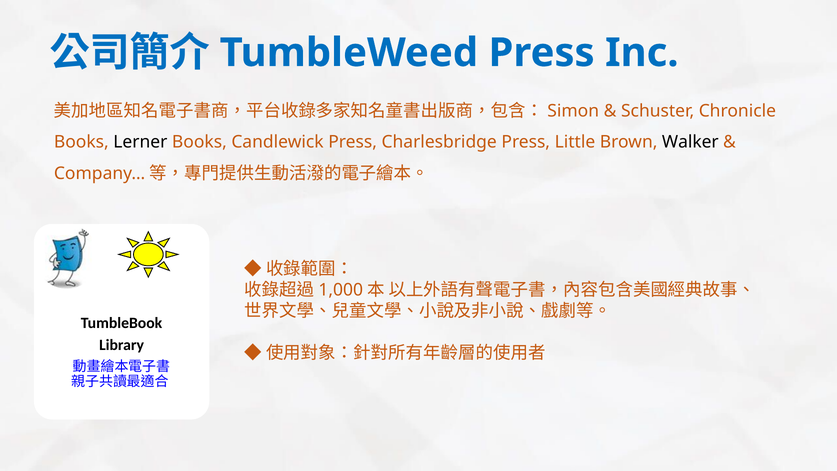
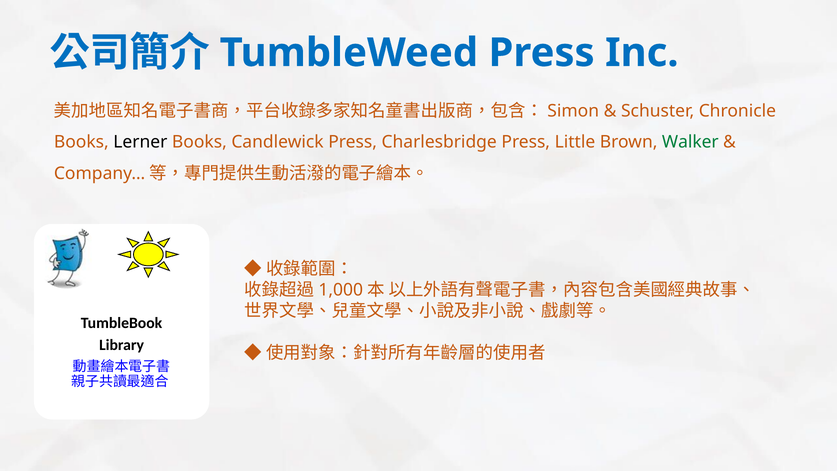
Walker colour: black -> green (690, 142)
